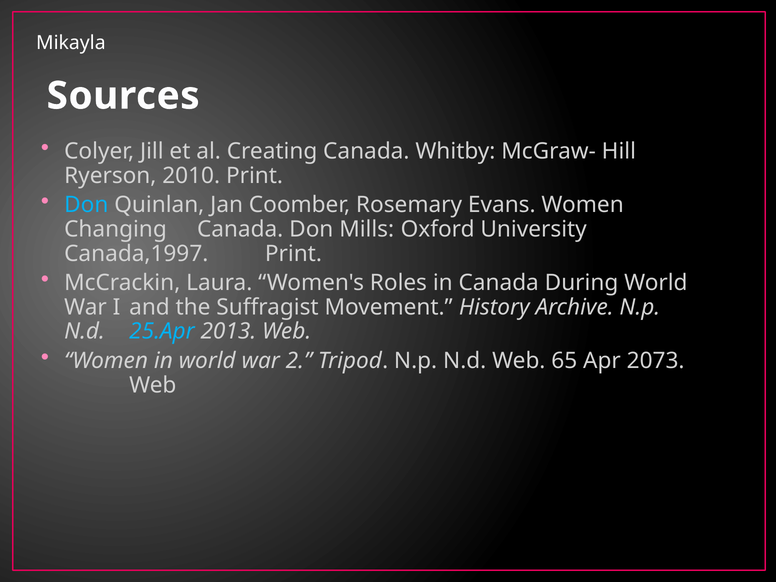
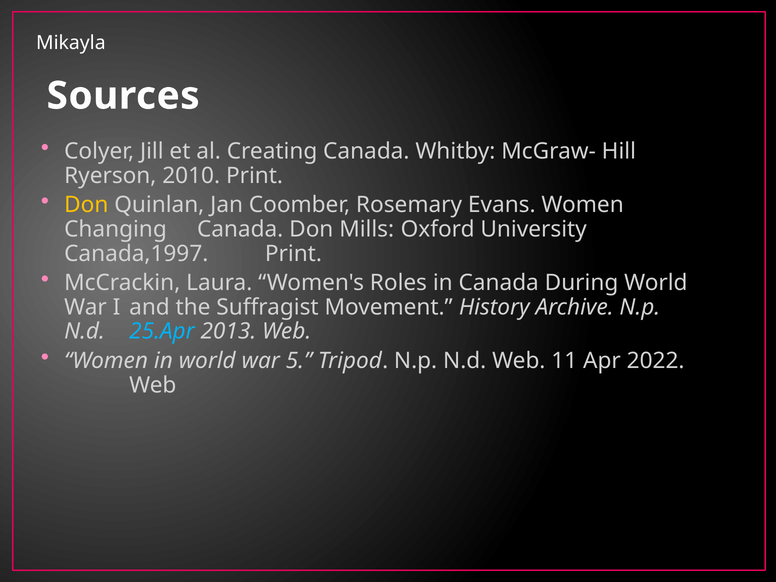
Don colour: light blue -> yellow (86, 205)
2: 2 -> 5 (299, 361)
65: 65 -> 11 (564, 361)
2073: 2073 -> 2022 (656, 361)
